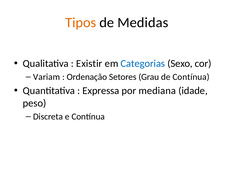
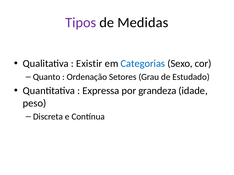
Tipos colour: orange -> purple (81, 23)
Variam: Variam -> Quanto (47, 77)
de Contínua: Contínua -> Estudado (191, 77)
mediana: mediana -> grandeza (157, 91)
